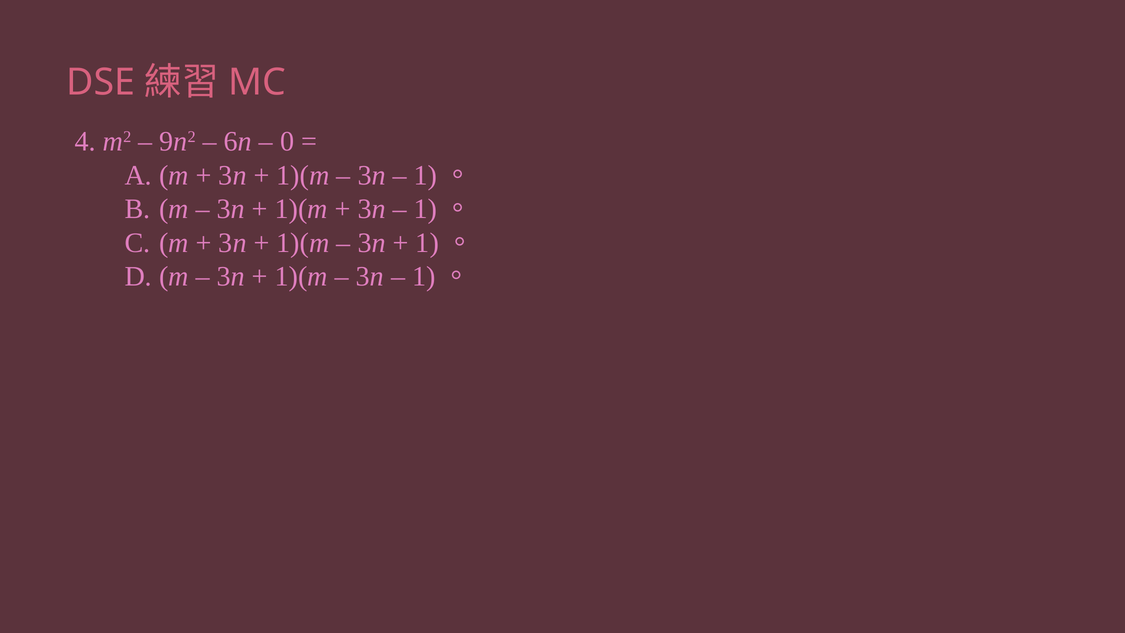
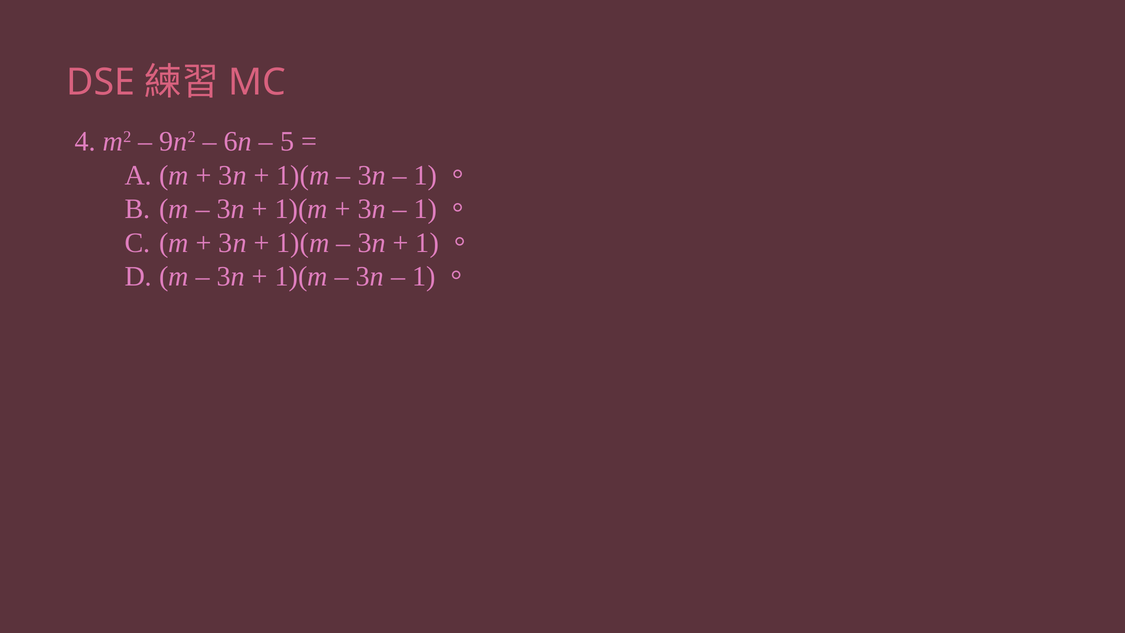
0: 0 -> 5 (287, 142)
